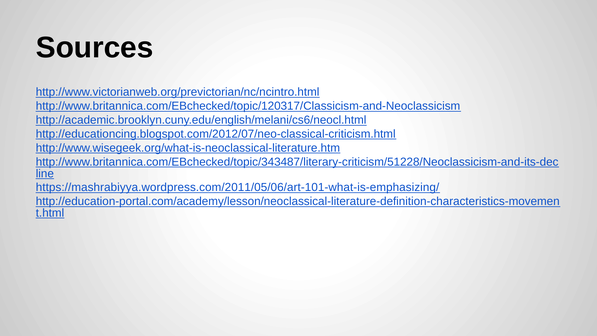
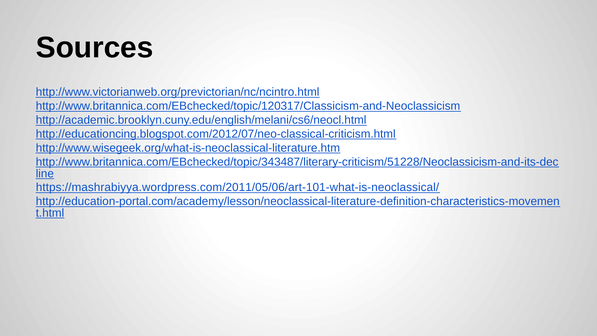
https://mashrabiyya.wordpress.com/2011/05/06/art-101-what-is-emphasizing/: https://mashrabiyya.wordpress.com/2011/05/06/art-101-what-is-emphasizing/ -> https://mashrabiyya.wordpress.com/2011/05/06/art-101-what-is-neoclassical/ (238, 187)
